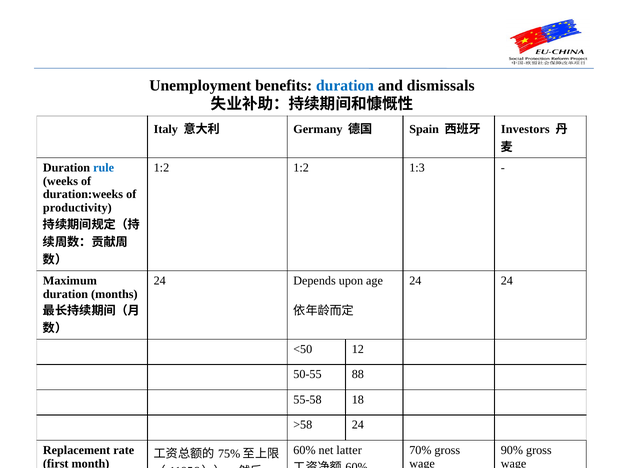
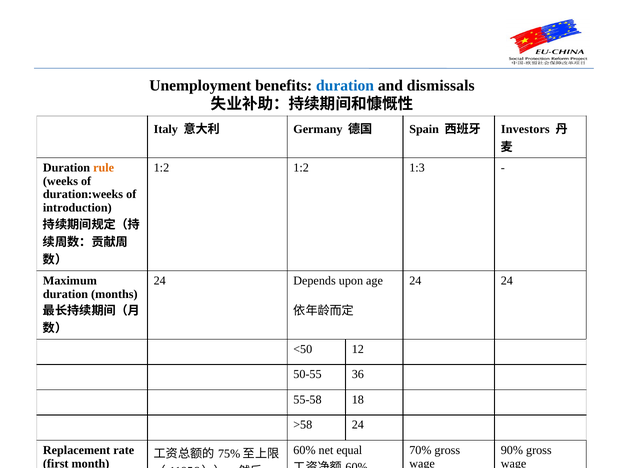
rule colour: blue -> orange (104, 167)
productivity: productivity -> introduction (77, 208)
88: 88 -> 36 (358, 374)
latter: latter -> equal (349, 450)
